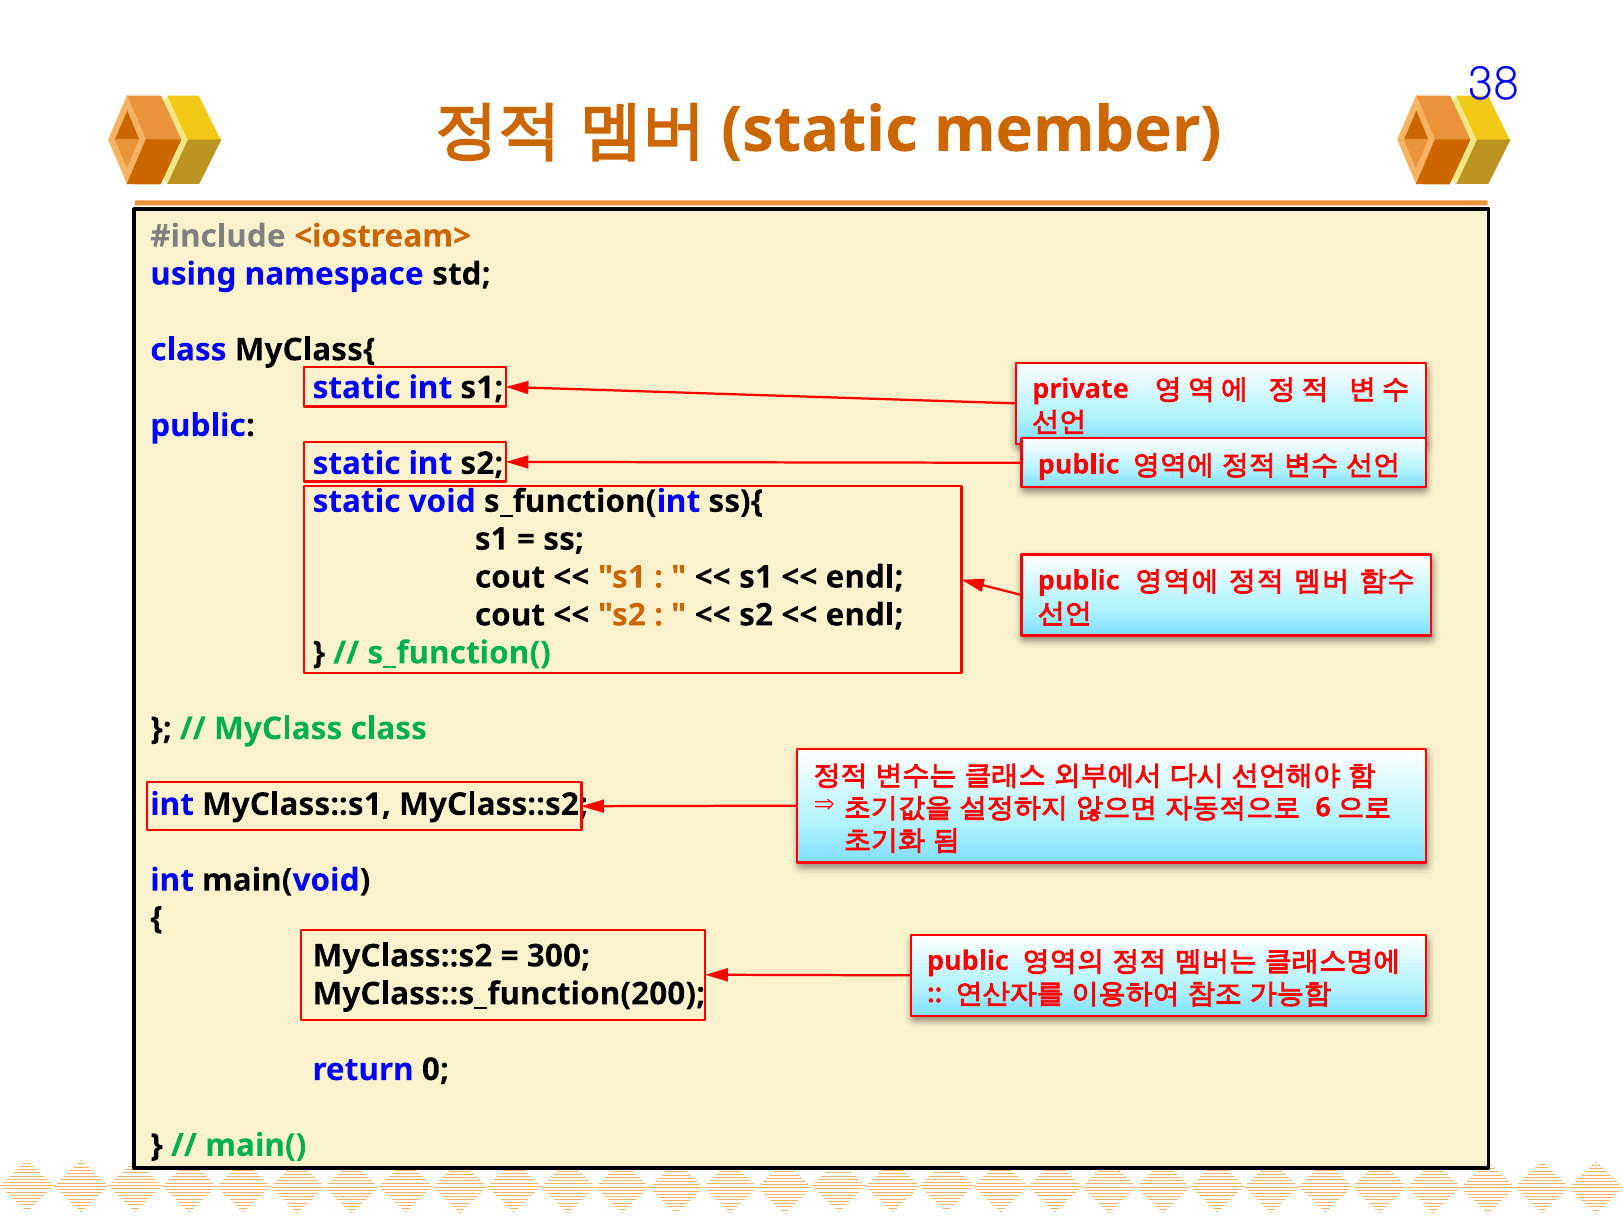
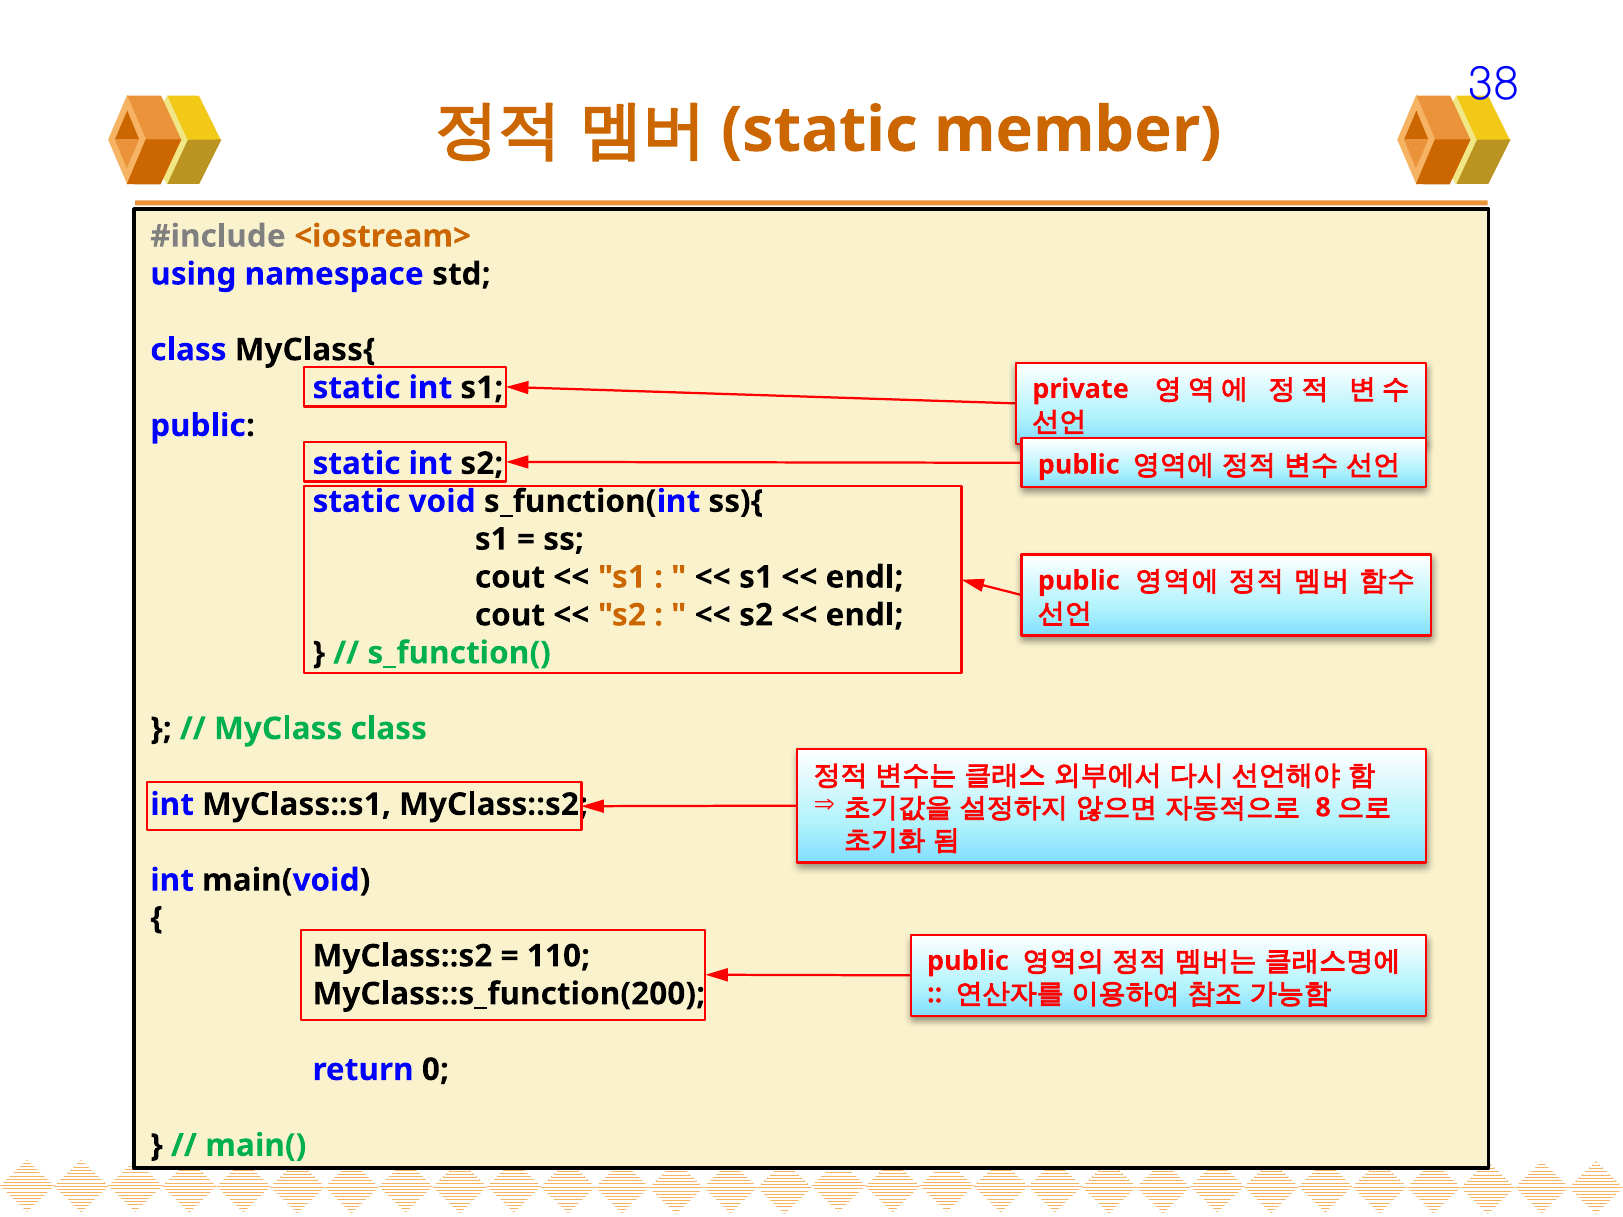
6: 6 -> 8 (1323, 808)
300: 300 -> 110 (558, 956)
